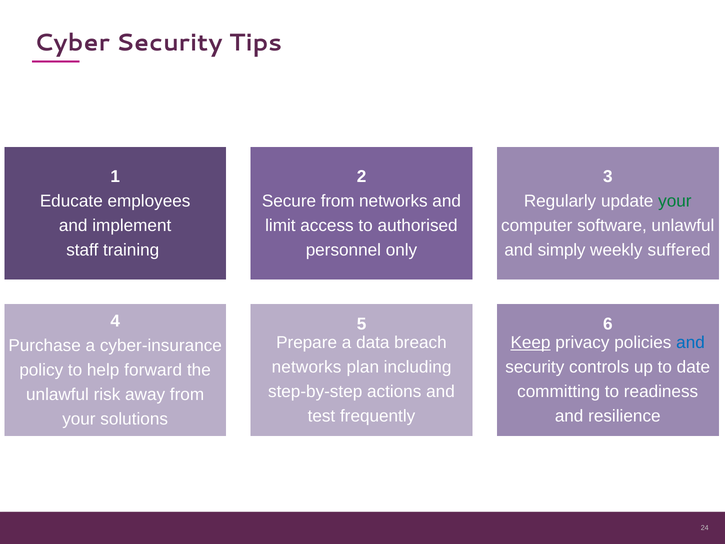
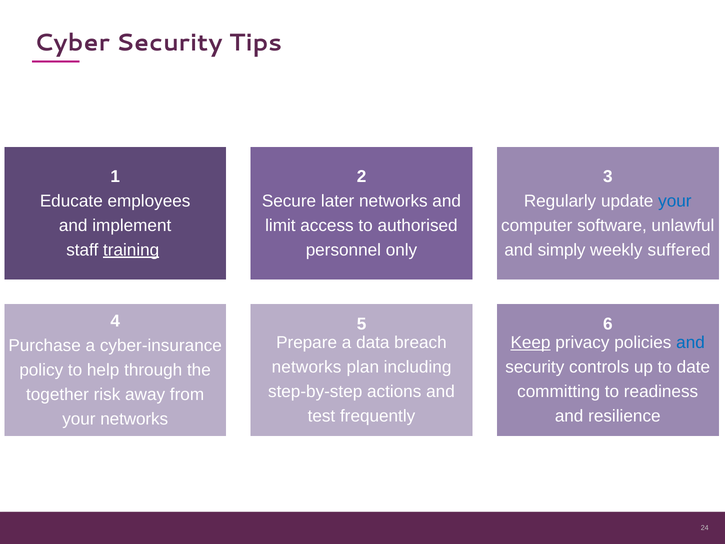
Secure from: from -> later (338, 201)
your colour: green -> blue (675, 201)
training underline: none -> present (131, 250)
forward: forward -> through (153, 370)
unlawful: unlawful -> together (58, 394)
your solutions: solutions -> networks (134, 419)
